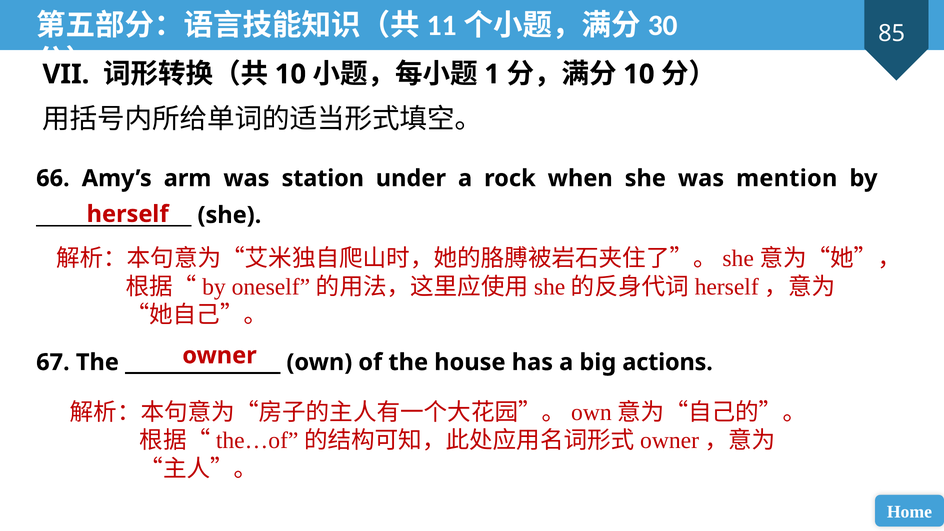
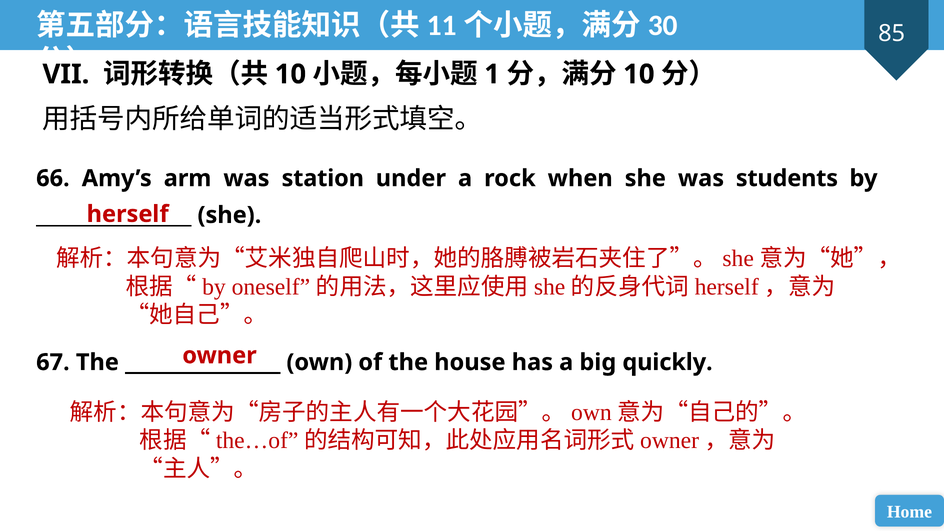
mention: mention -> students (787, 178)
actions: actions -> quickly (668, 362)
